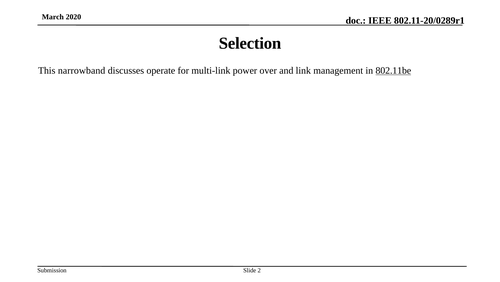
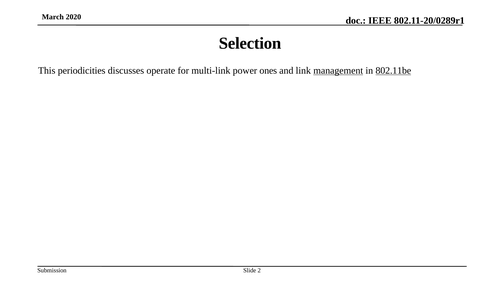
narrowband: narrowband -> periodicities (82, 70)
over: over -> ones (268, 70)
management underline: none -> present (338, 70)
